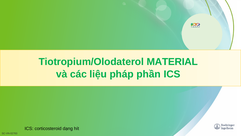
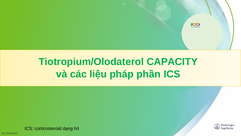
MATERIAL: MATERIAL -> CAPACITY (172, 62)
